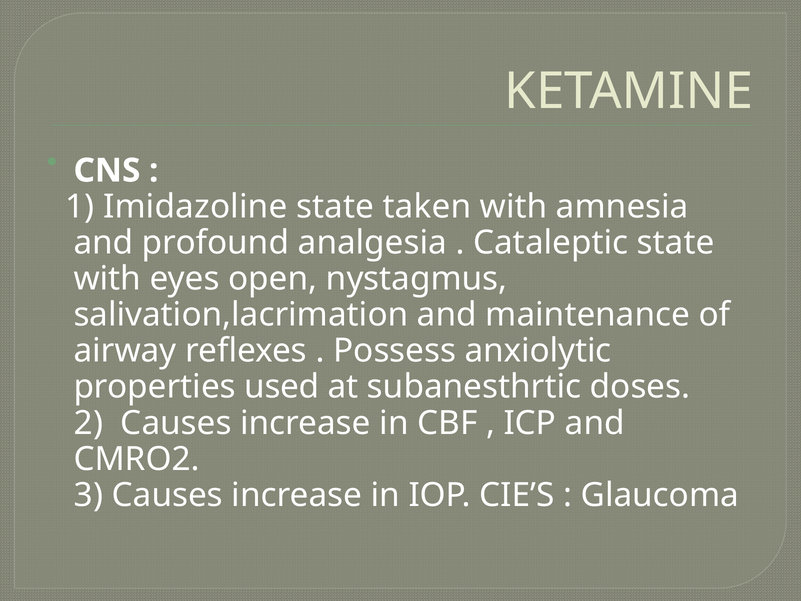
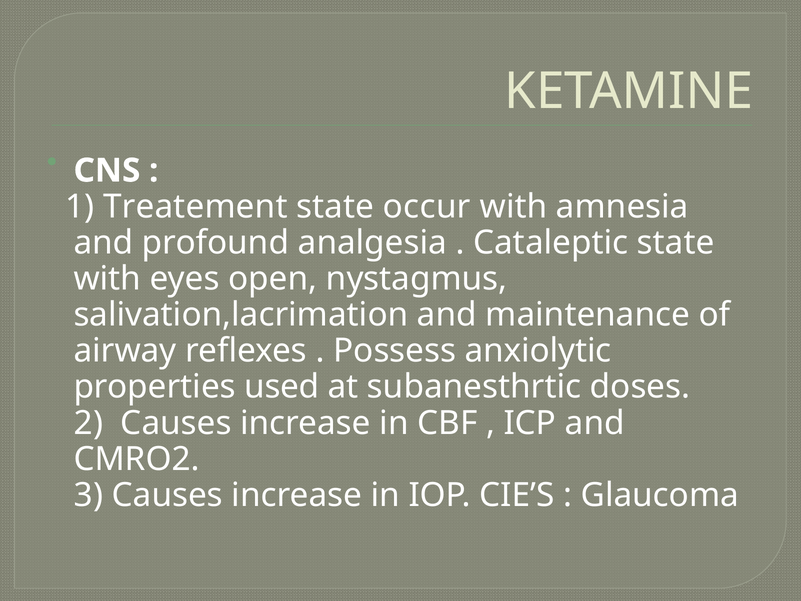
Imidazoline: Imidazoline -> Treatement (195, 207)
taken: taken -> occur (427, 207)
